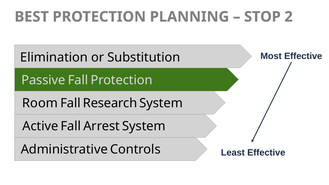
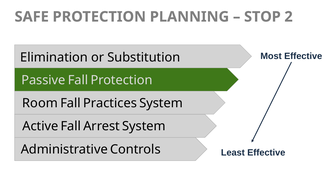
BEST: BEST -> SAFE (32, 17)
Research: Research -> Practices (110, 103)
